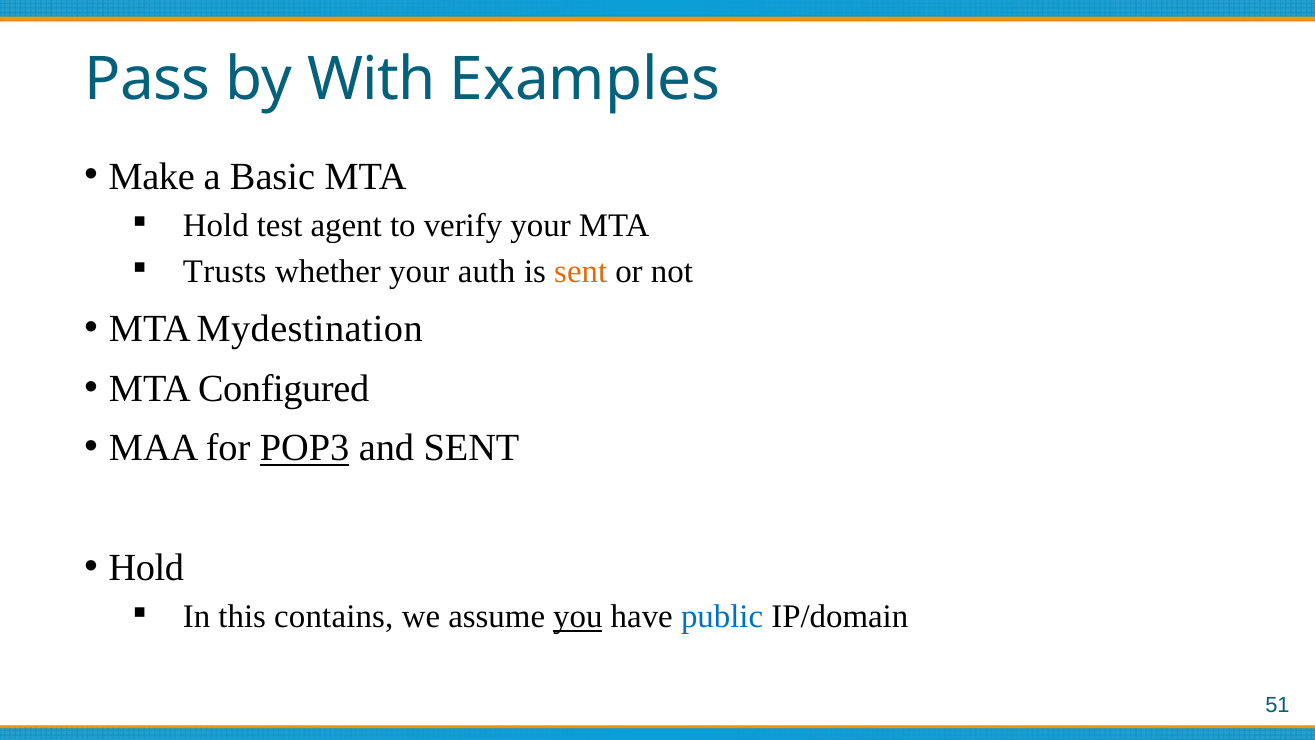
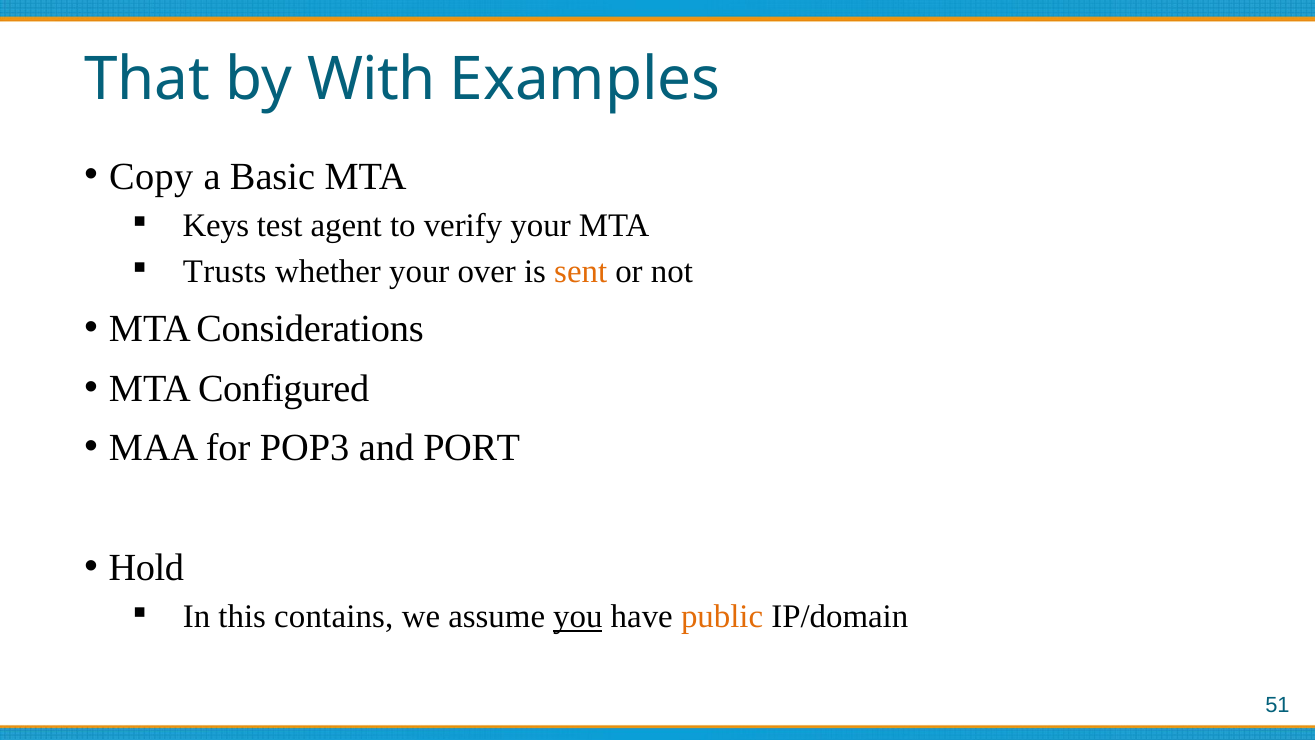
Pass: Pass -> That (147, 80)
Make: Make -> Copy (151, 176)
Hold: Hold -> Keys (216, 225)
auth: auth -> over (487, 272)
Mydestination: Mydestination -> Considerations (310, 329)
POP3 underline: present -> none (305, 448)
and SENT: SENT -> PORT (472, 448)
public colour: blue -> orange (722, 617)
